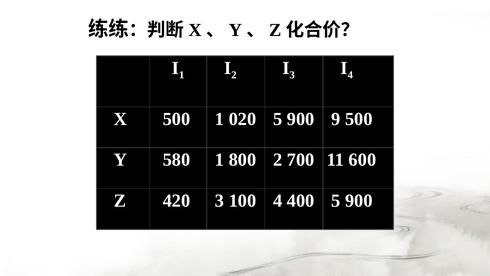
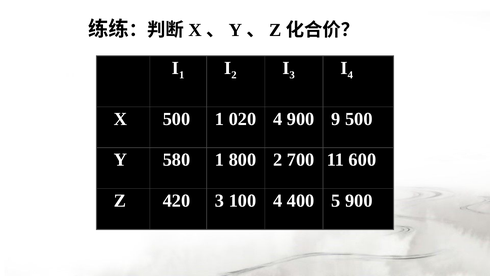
020 5: 5 -> 4 (278, 119)
